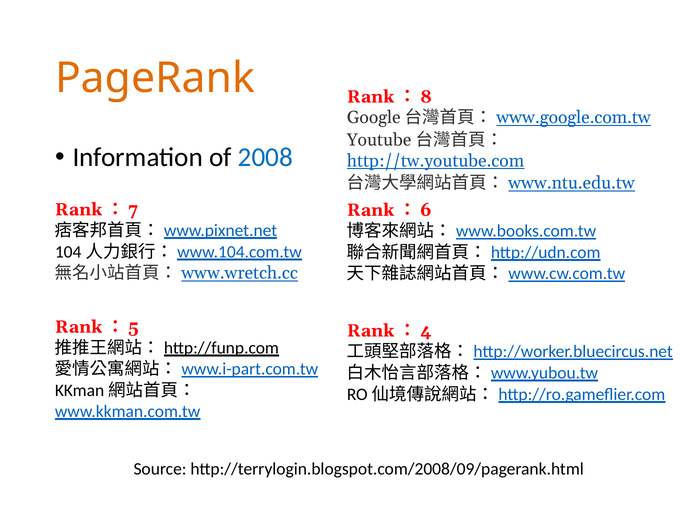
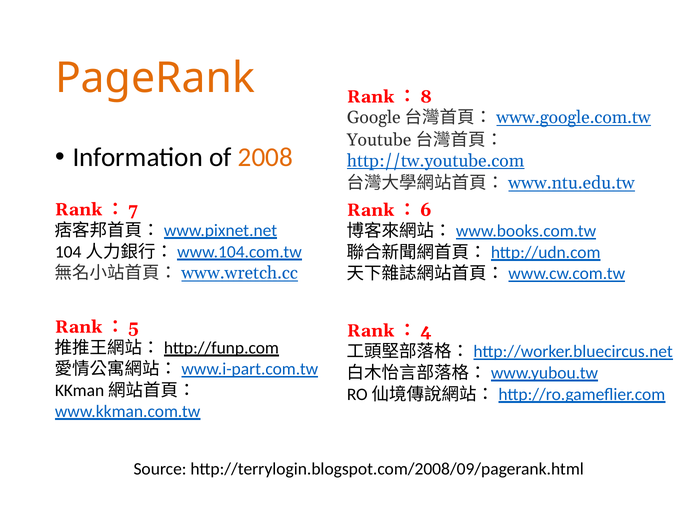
2008 colour: blue -> orange (265, 158)
